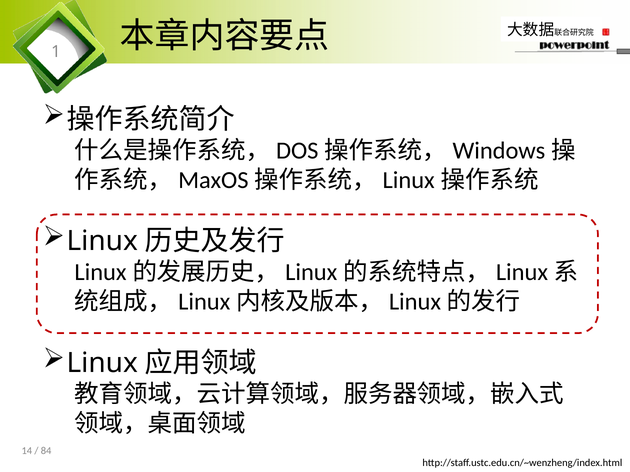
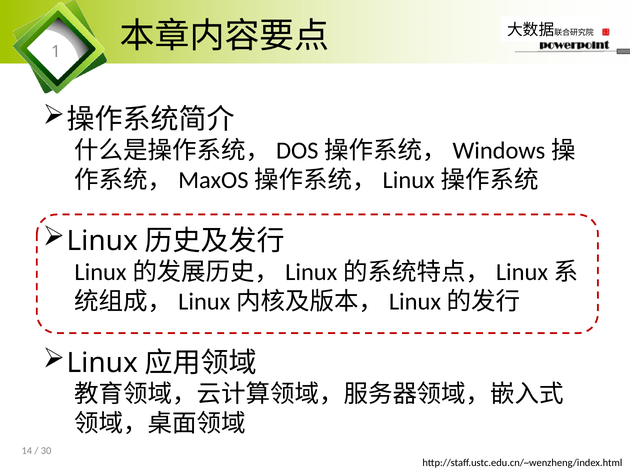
84: 84 -> 30 (46, 451)
